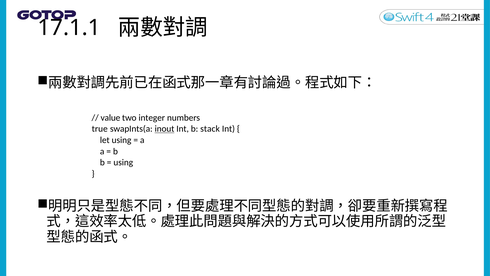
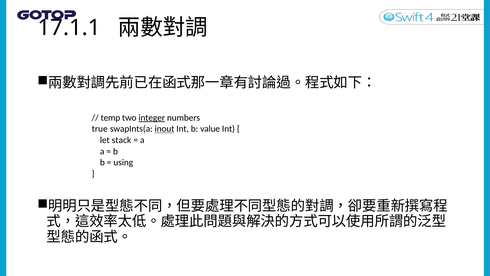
value: value -> temp (110, 117)
integer underline: none -> present (152, 117)
stack: stack -> value (210, 129)
let using: using -> stack (121, 140)
